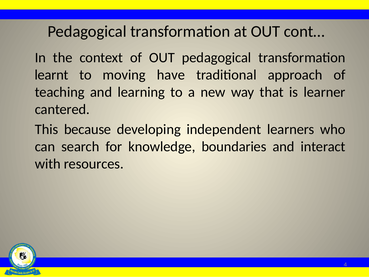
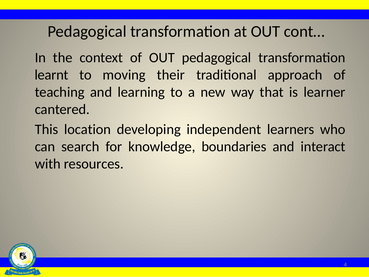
have: have -> their (171, 75)
because: because -> location (88, 129)
